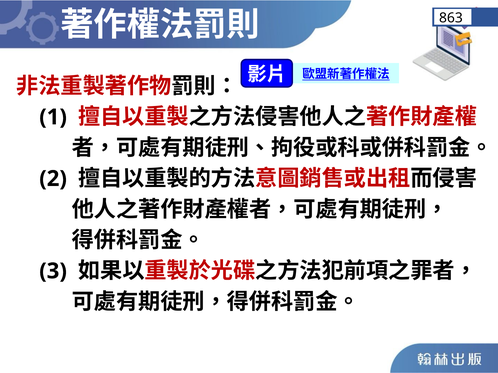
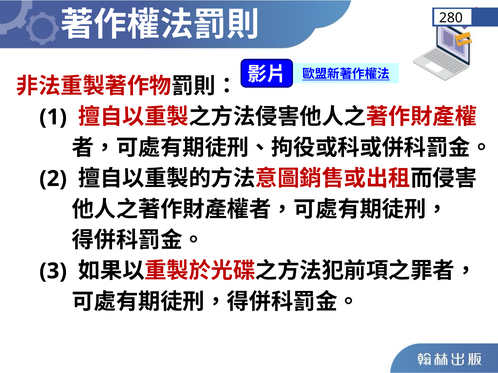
863: 863 -> 280 (451, 18)
